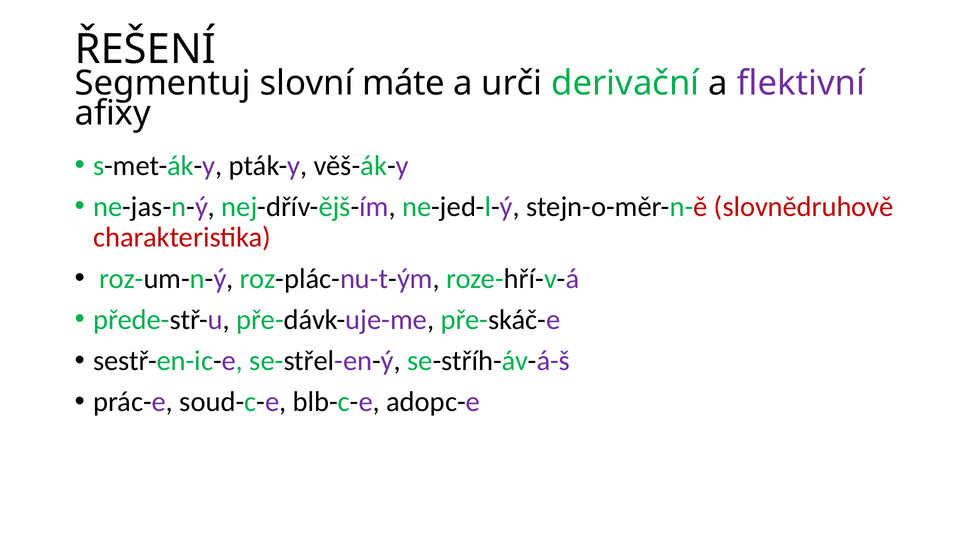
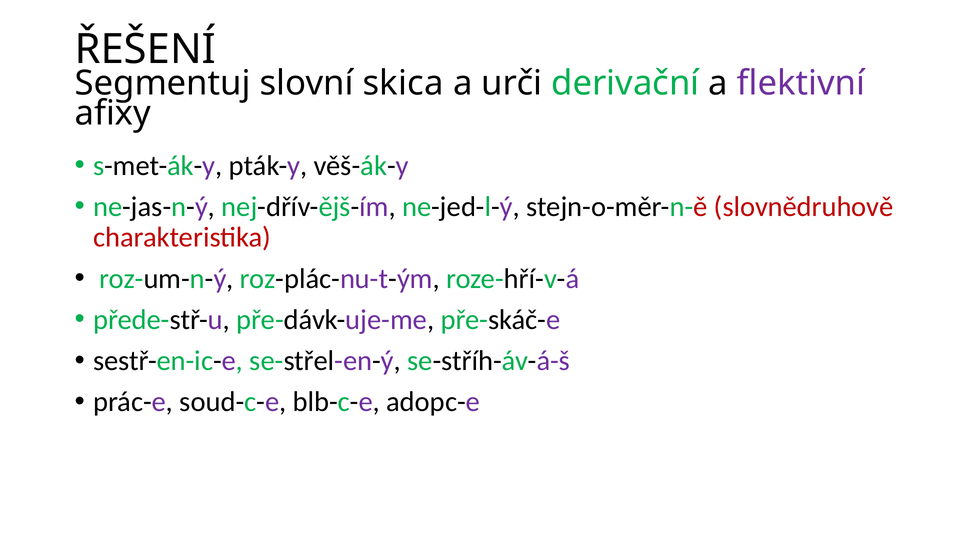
máte: máte -> skica (403, 83)
